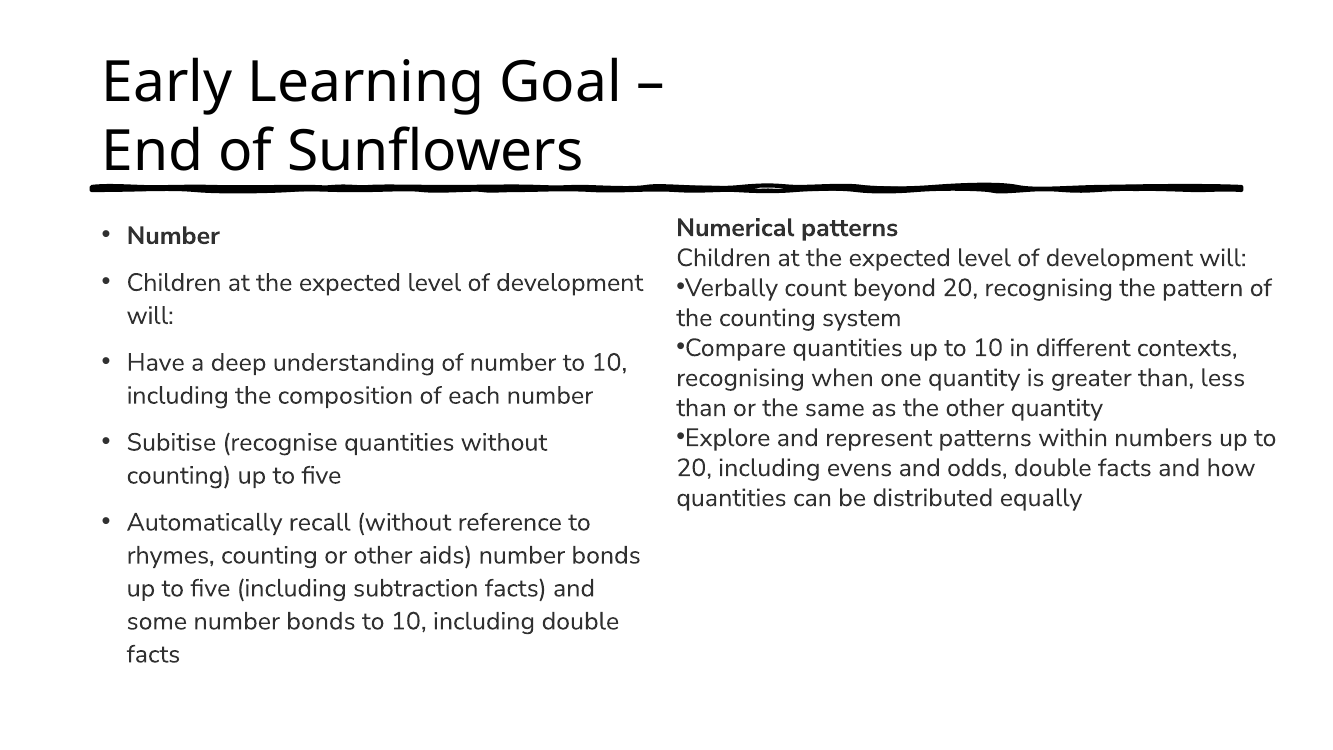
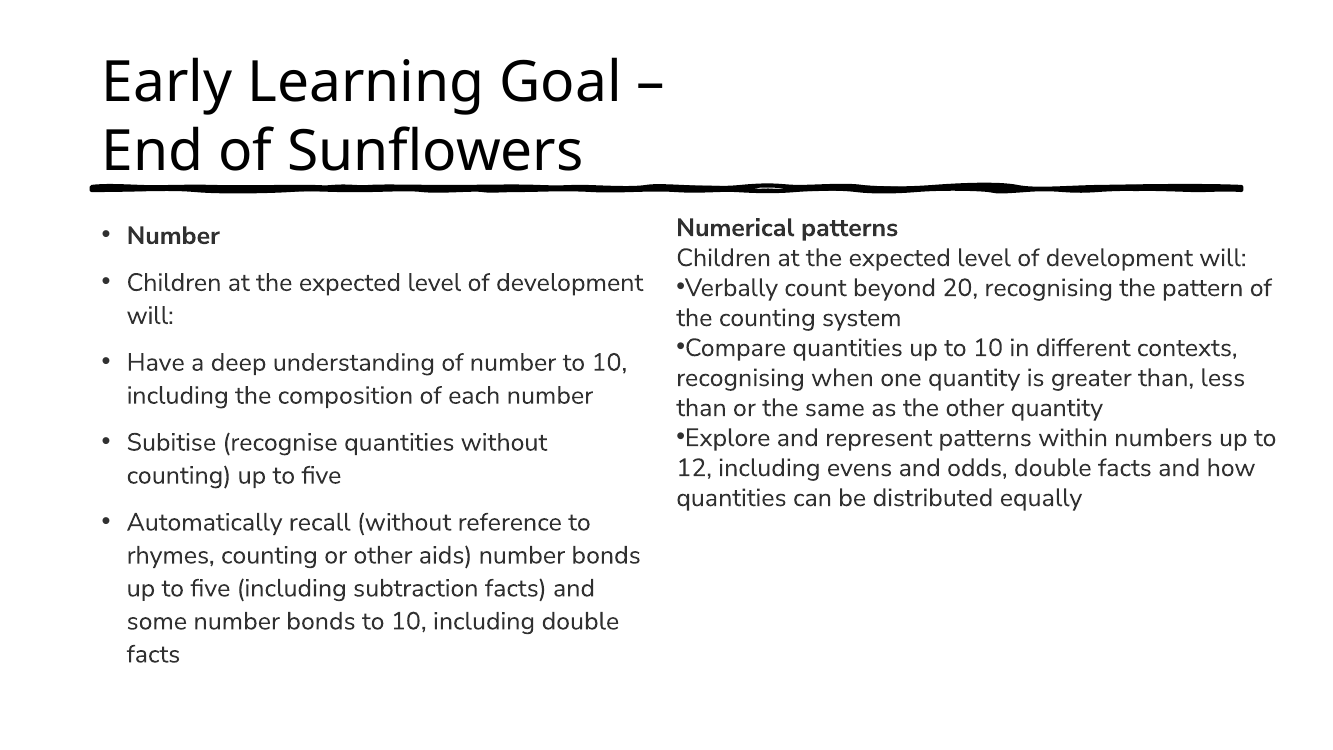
20: 20 -> 12 (694, 468)
